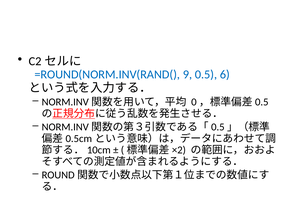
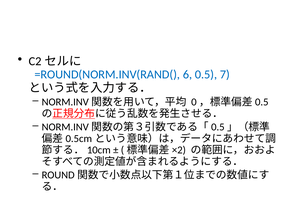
9: 9 -> 6 (187, 75)
6: 6 -> 7 (225, 75)
